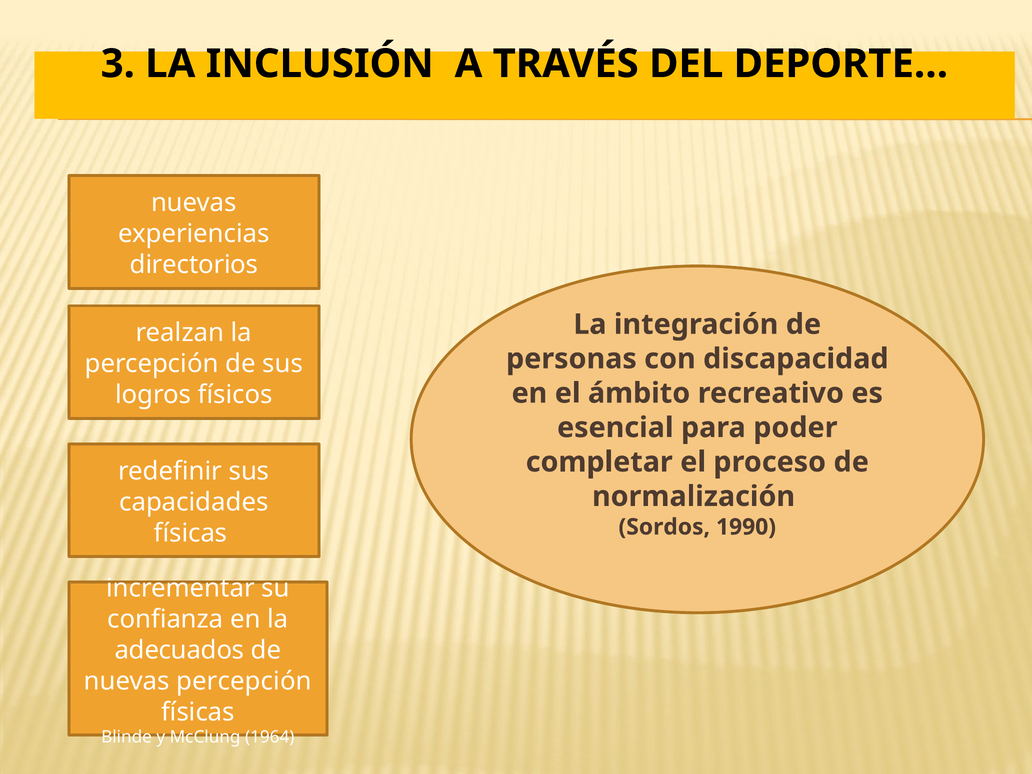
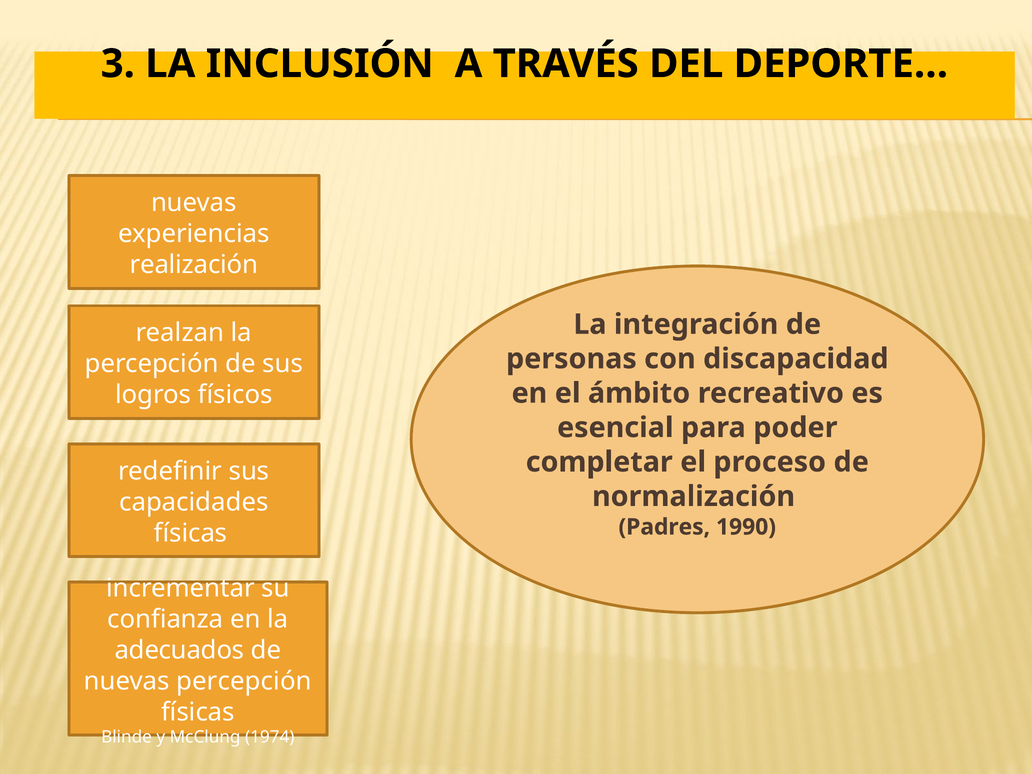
directorios: directorios -> realización (194, 265)
Sordos: Sordos -> Padres (664, 527)
1964: 1964 -> 1974 (270, 737)
